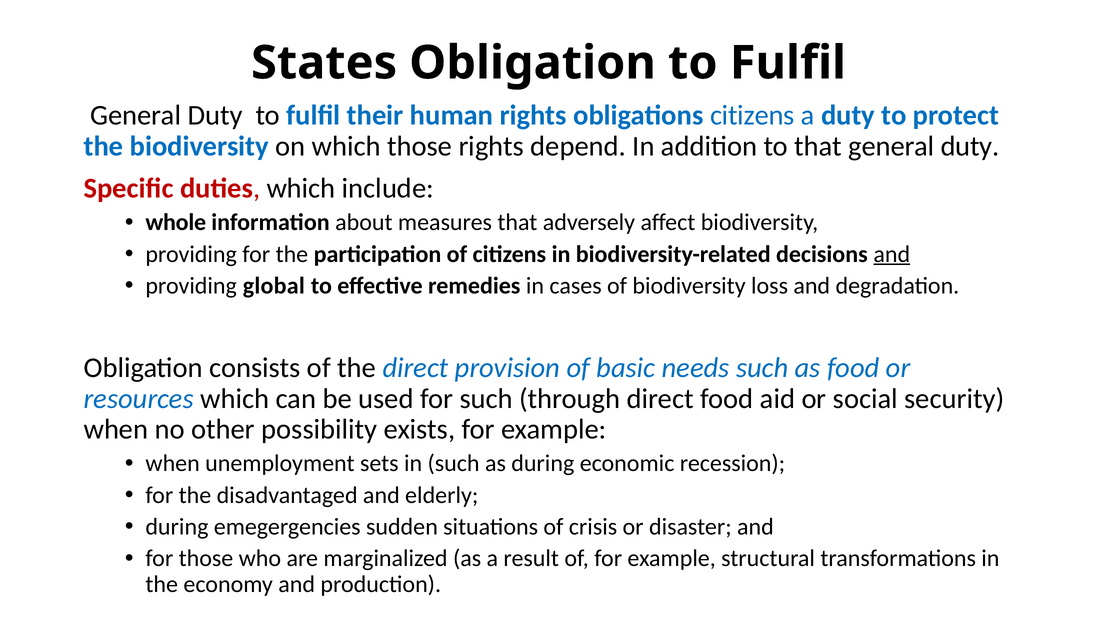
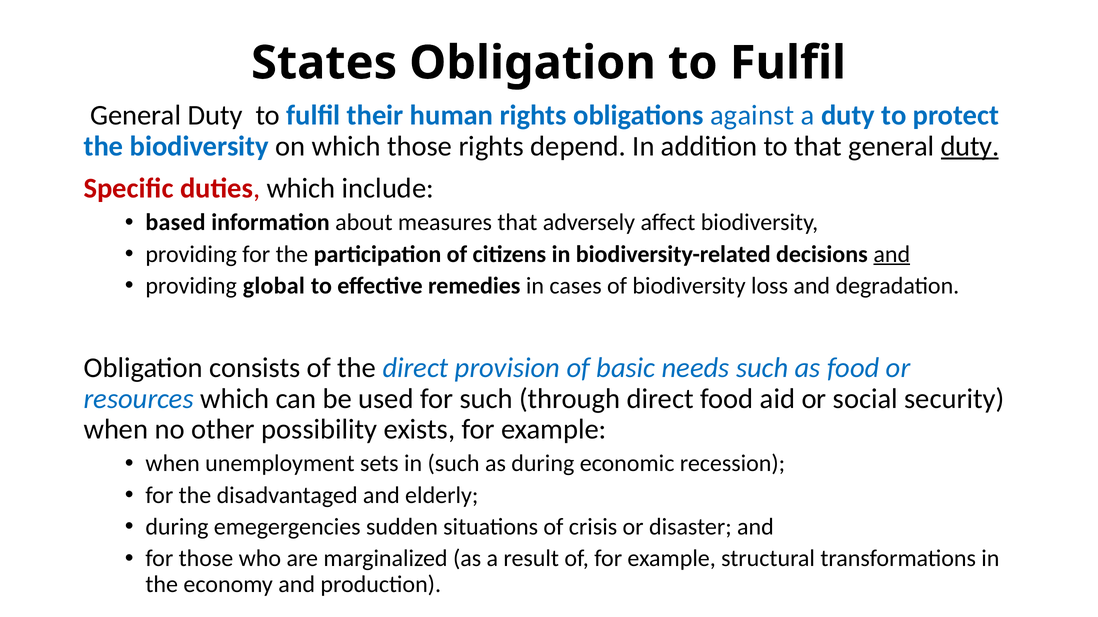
obligations citizens: citizens -> against (752, 115)
duty underline: none -> present (970, 146)
whole: whole -> based (176, 223)
